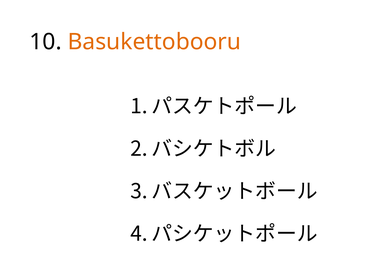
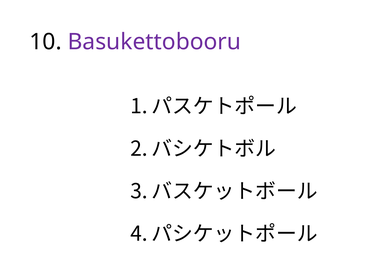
Basukettobooru colour: orange -> purple (154, 42)
